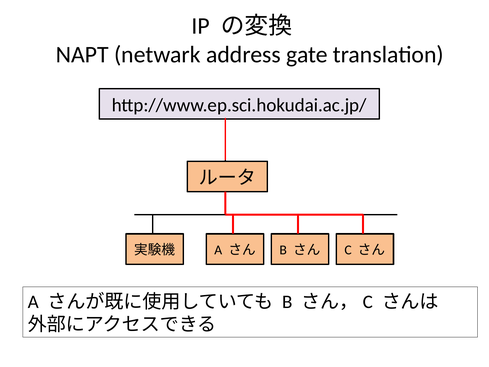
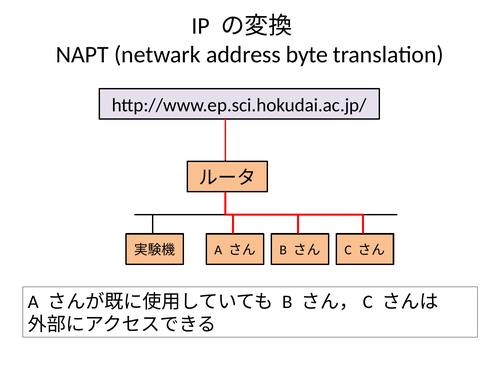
gate: gate -> byte (307, 55)
